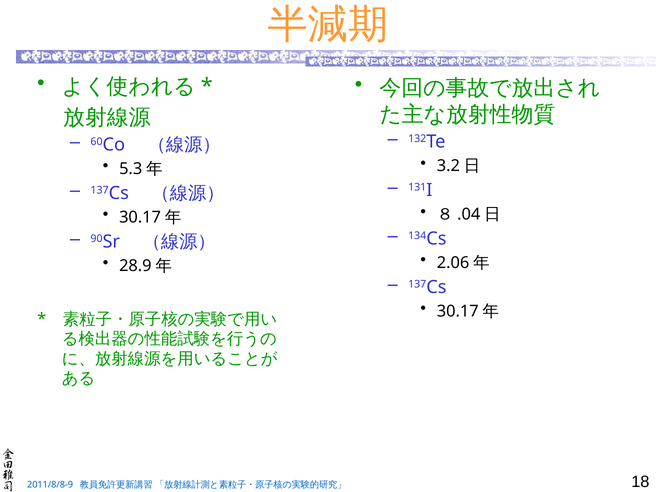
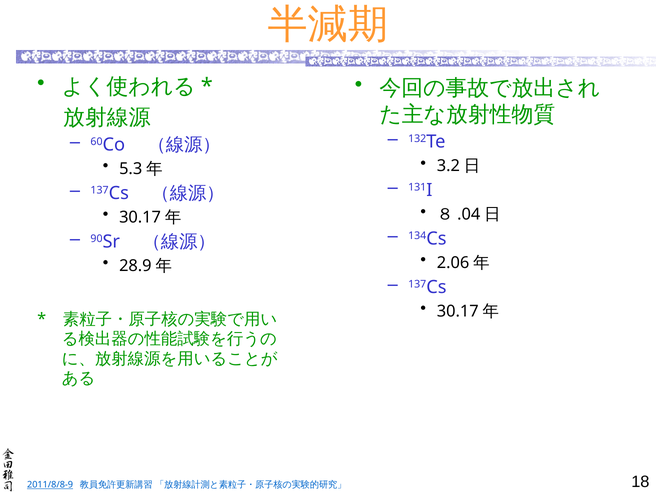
2011/8/8-9 underline: none -> present (50, 485)
